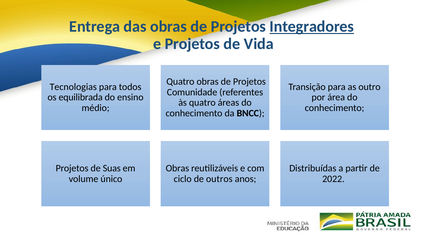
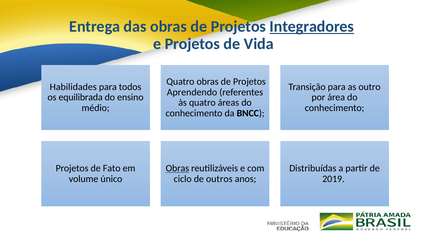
Tecnologias: Tecnologias -> Habilidades (73, 87)
Comunidade: Comunidade -> Aprendendo (192, 92)
Suas: Suas -> Fato (112, 168)
Obras underline: none -> present (177, 168)
2022: 2022 -> 2019 (333, 179)
